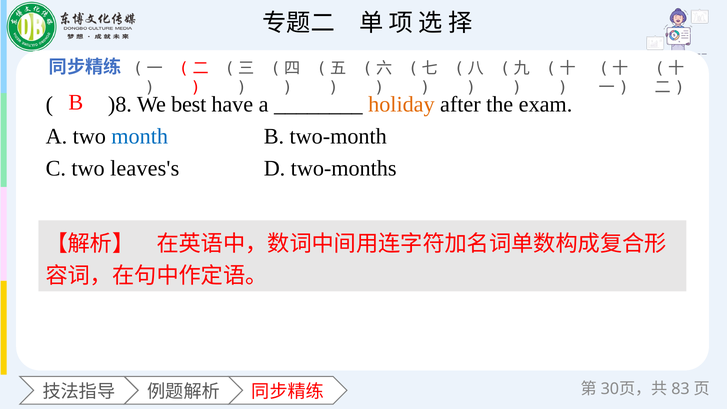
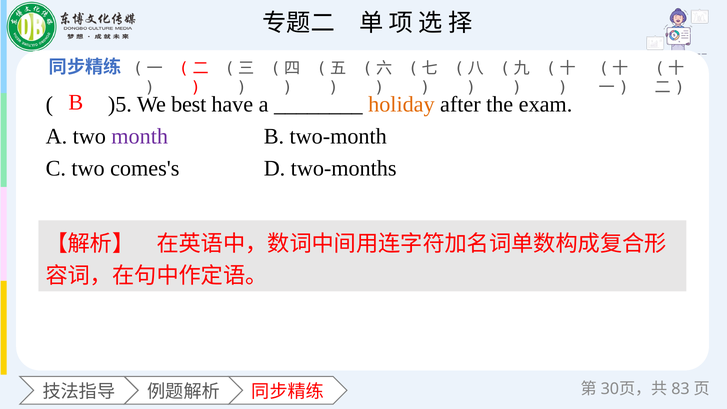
)8: )8 -> )5 (120, 104)
month colour: blue -> purple (140, 136)
leaves's: leaves's -> comes's (145, 168)
